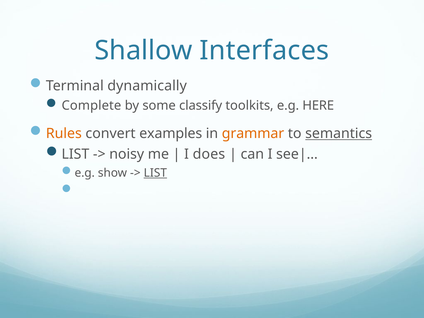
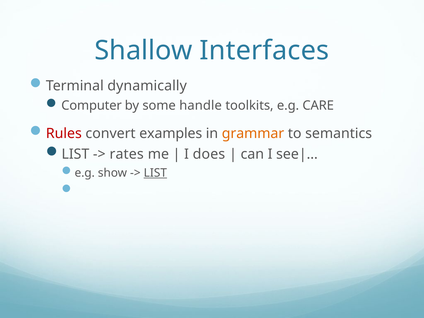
Complete: Complete -> Computer (92, 105)
classify: classify -> handle (201, 105)
HERE: HERE -> CARE (318, 105)
Rules colour: orange -> red (64, 134)
semantics underline: present -> none (339, 134)
noisy: noisy -> rates (127, 154)
